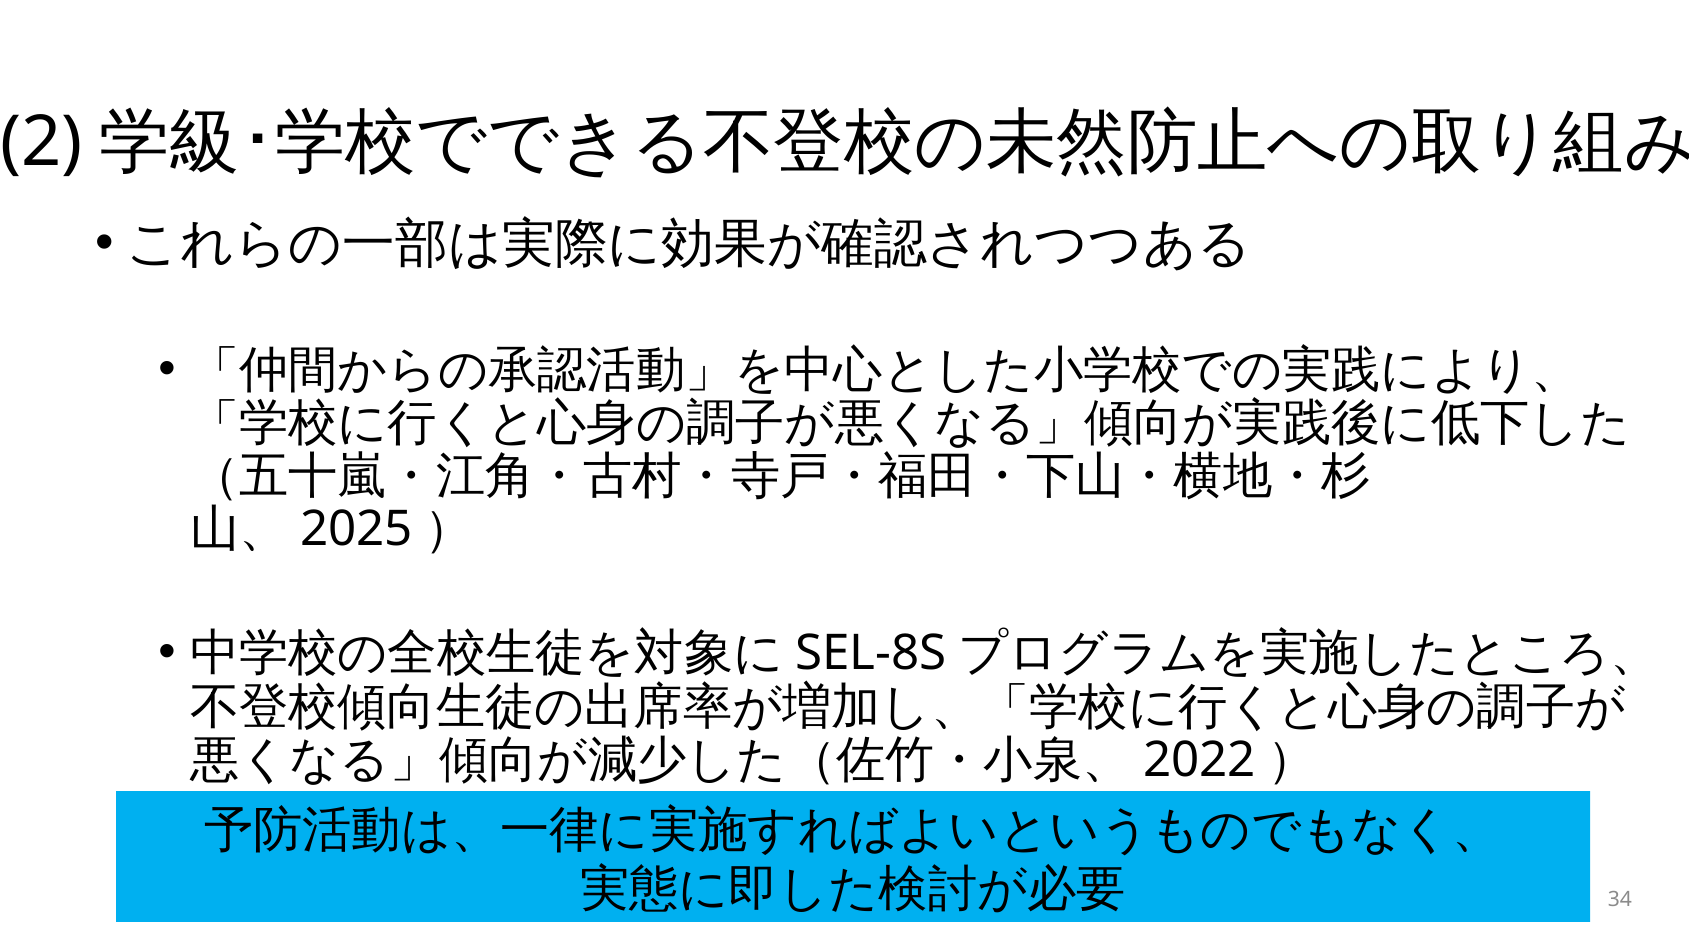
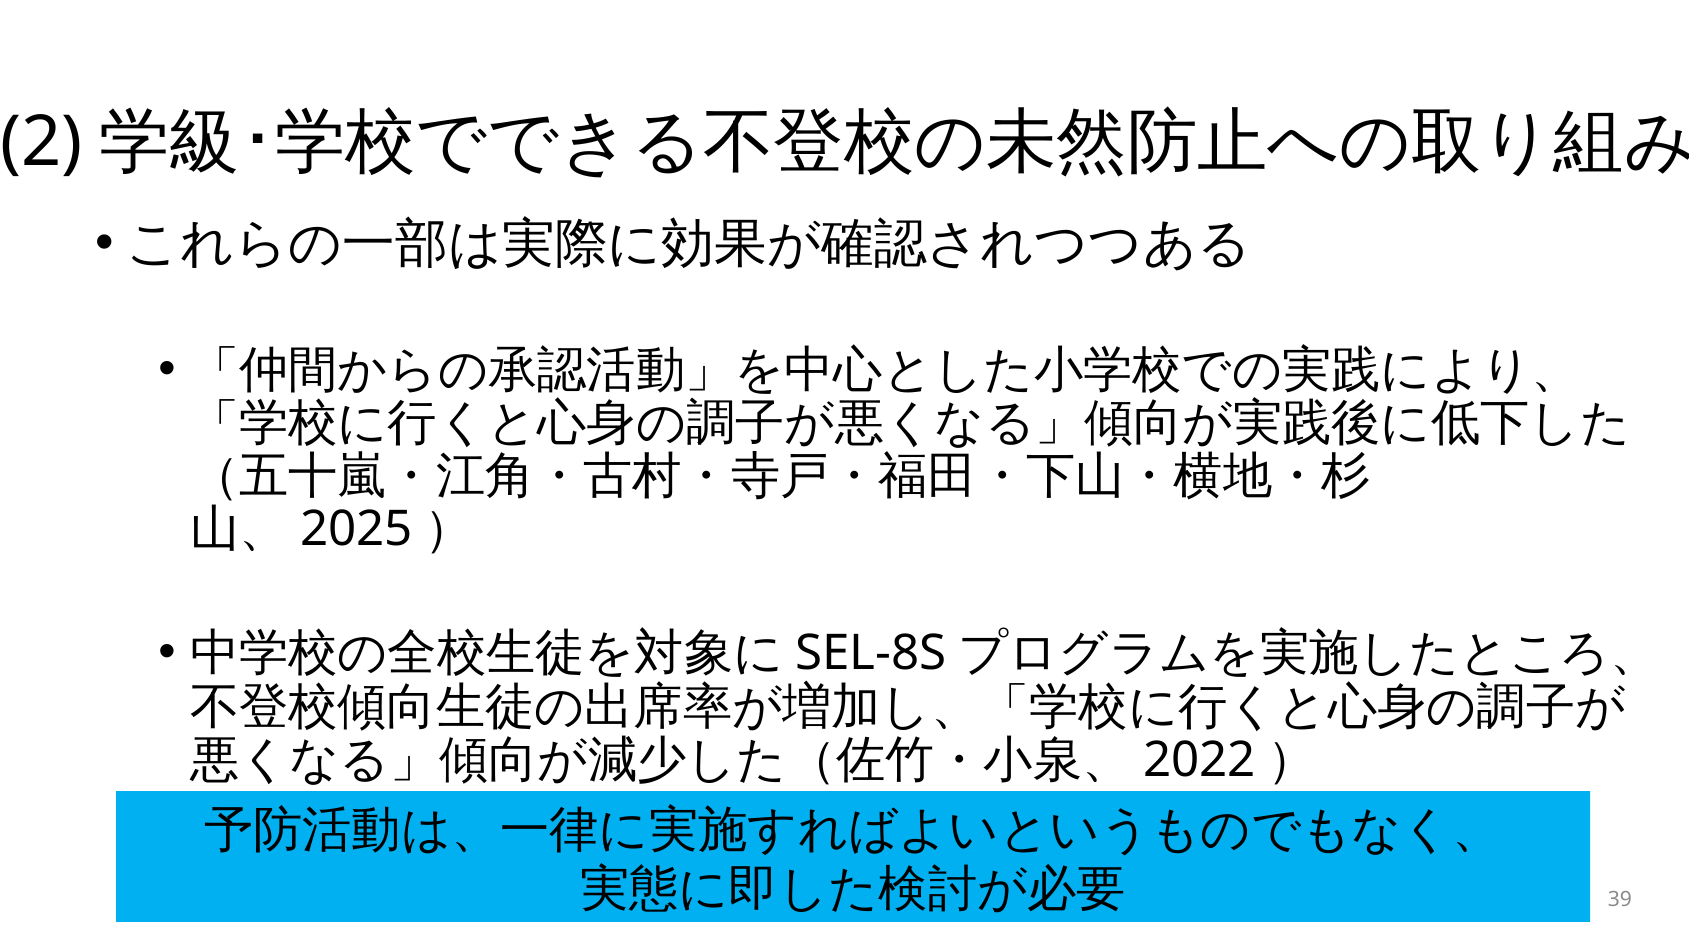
34: 34 -> 39 (1620, 899)
